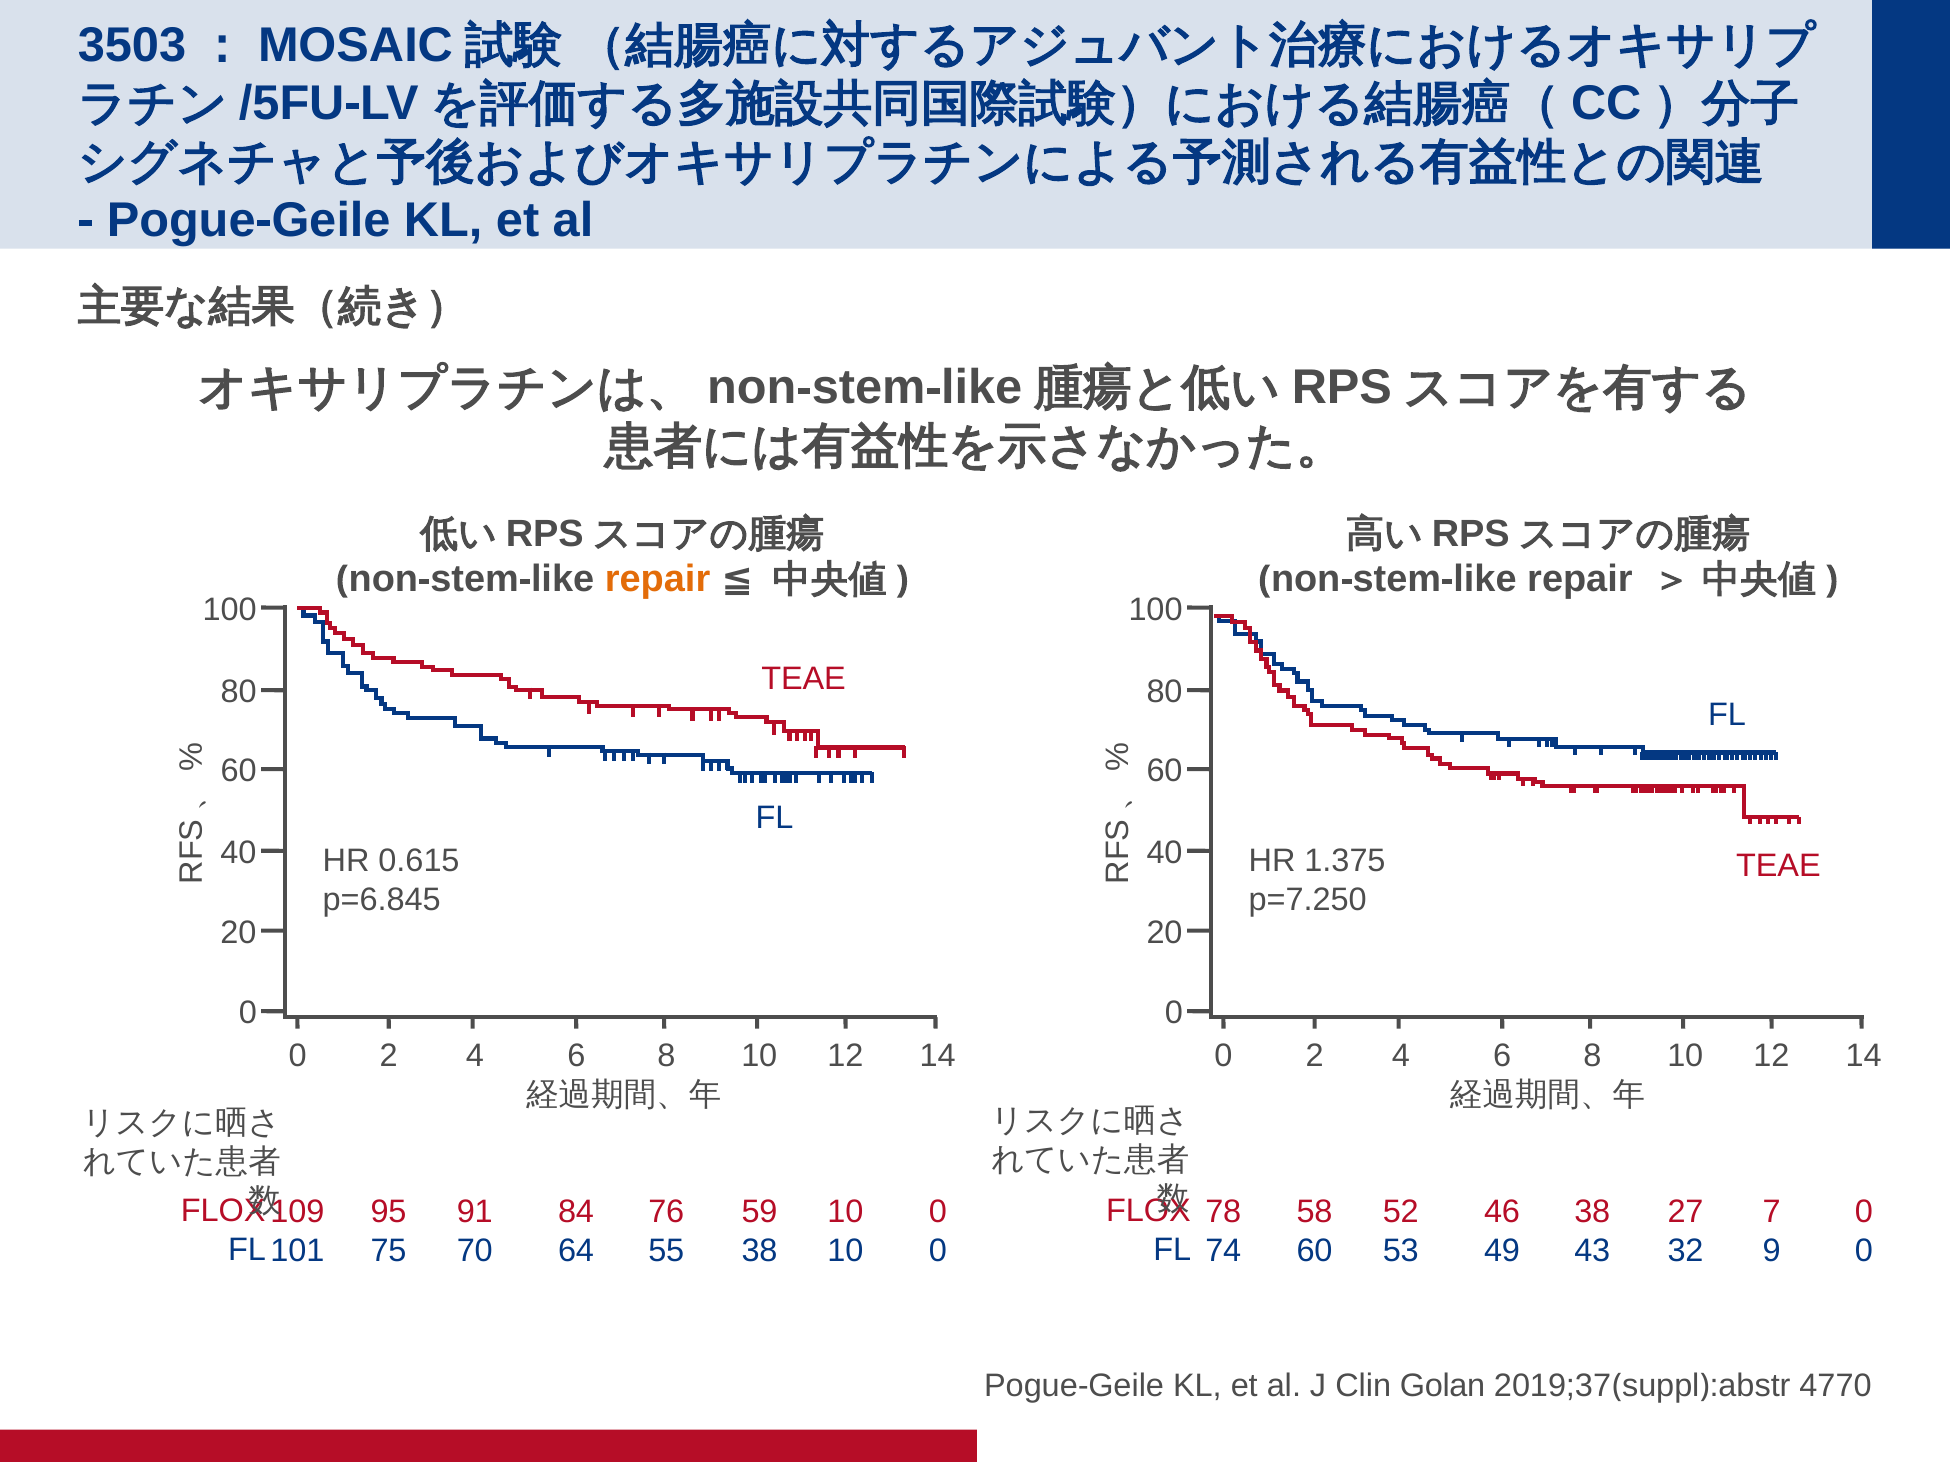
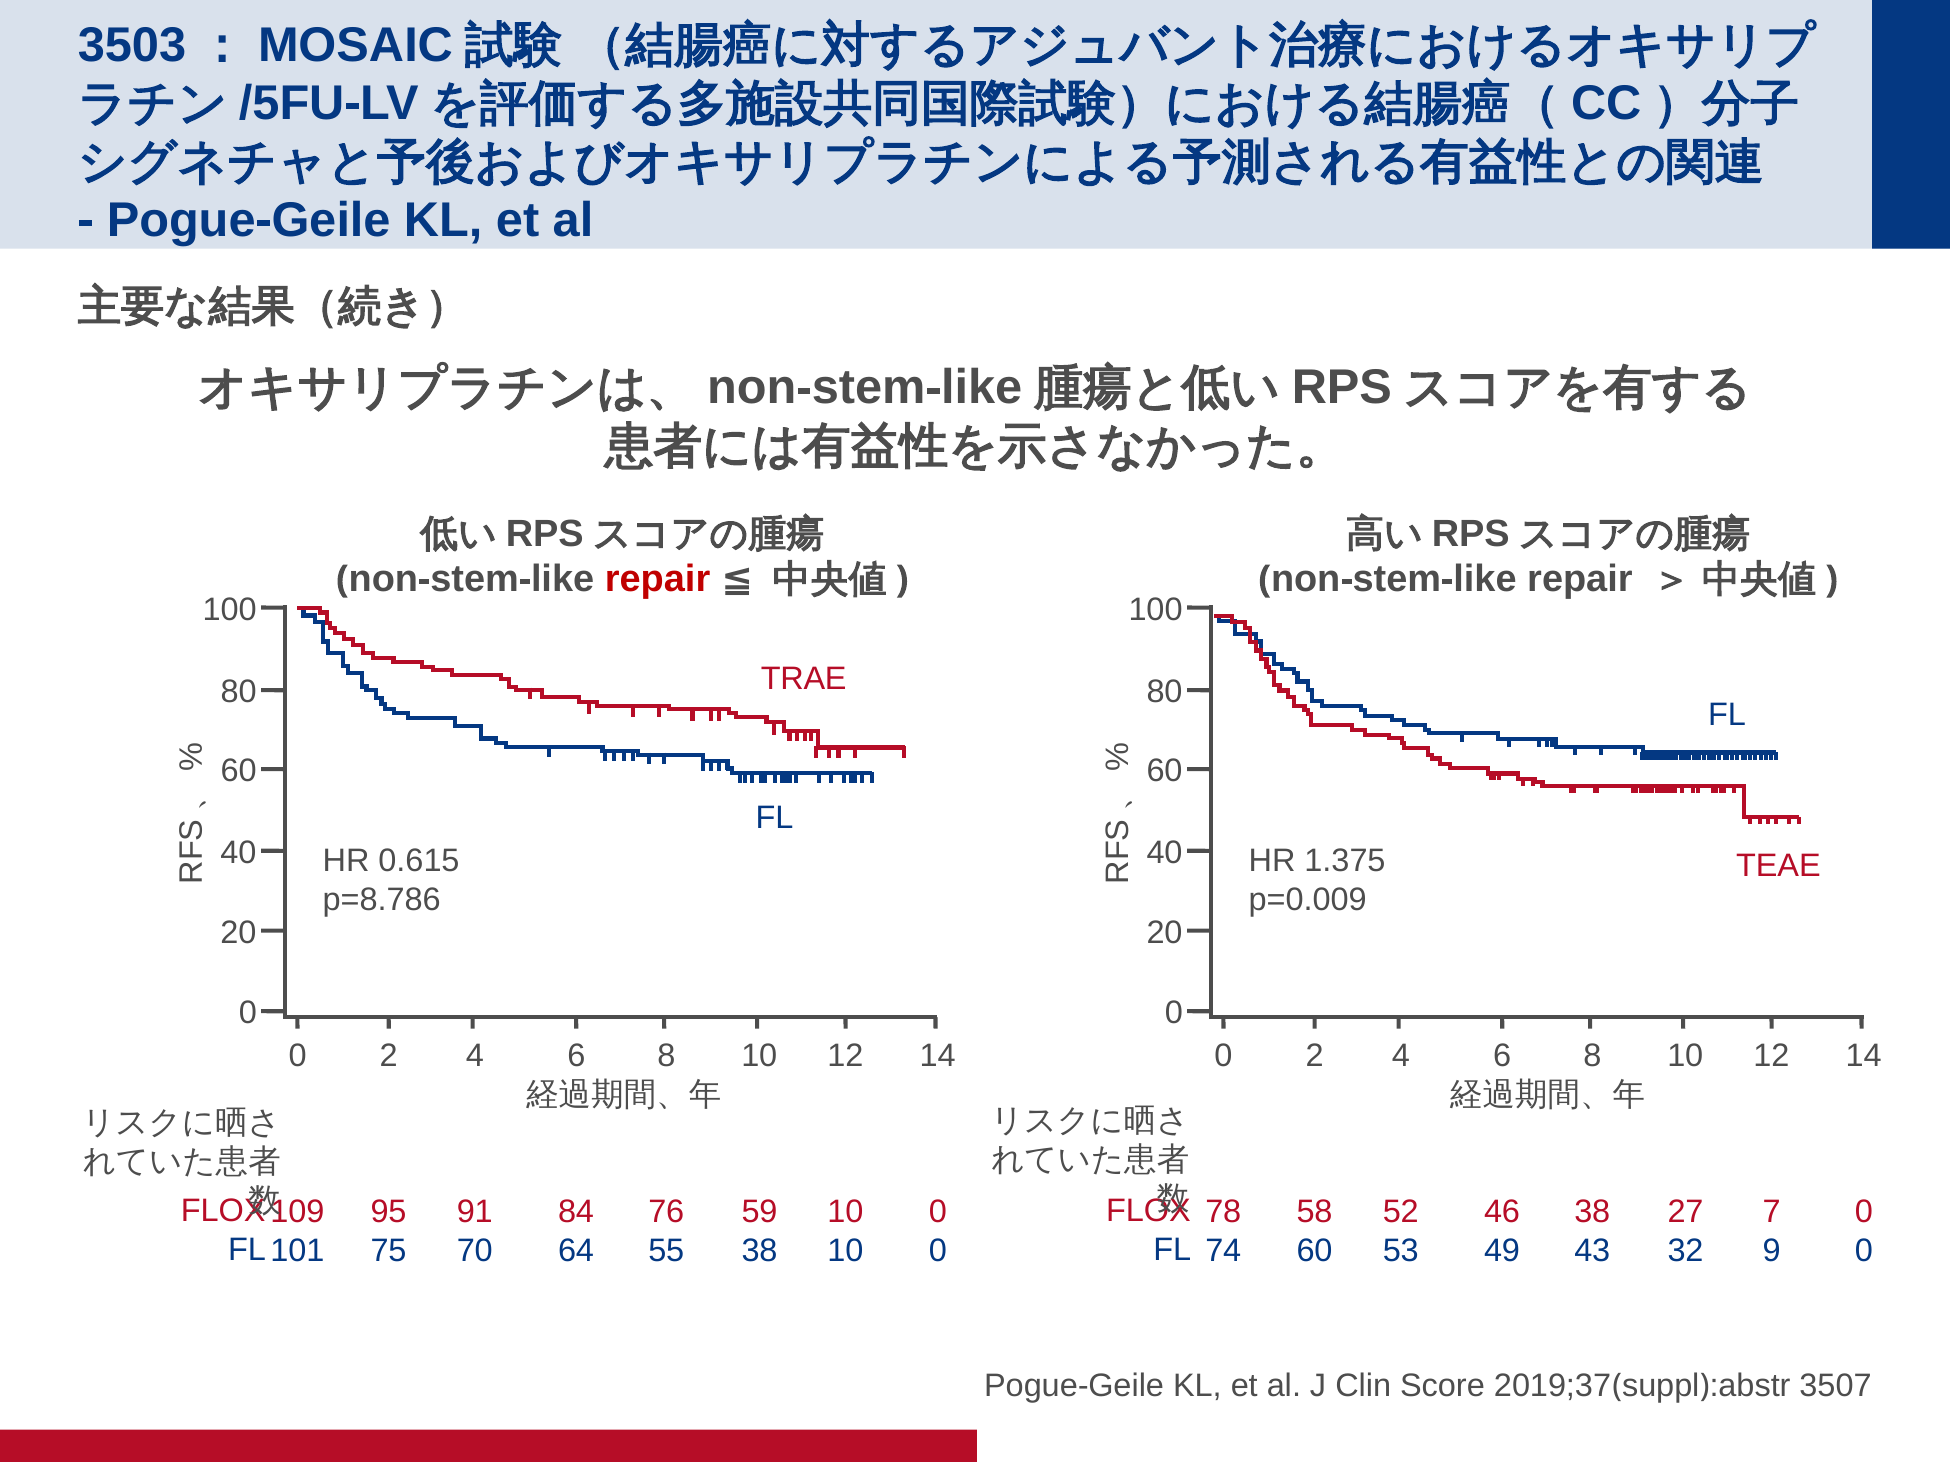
repair colour: orange -> red (658, 579)
TEAE: TEAE -> TRAE (804, 679)
p=6.845: p=6.845 -> p=8.786 (382, 900)
p=7.250: p=7.250 -> p=0.009 (1308, 900)
Golan: Golan -> Score (1442, 1387)
4770: 4770 -> 3507 (1836, 1387)
